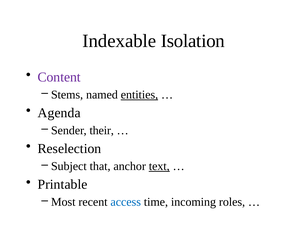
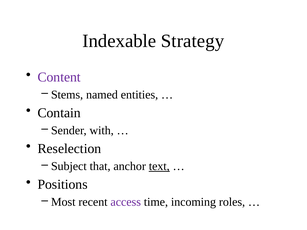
Isolation: Isolation -> Strategy (193, 41)
entities underline: present -> none (139, 95)
Agenda: Agenda -> Contain (59, 113)
their: their -> with (102, 131)
Printable: Printable -> Positions (63, 185)
access colour: blue -> purple (126, 202)
